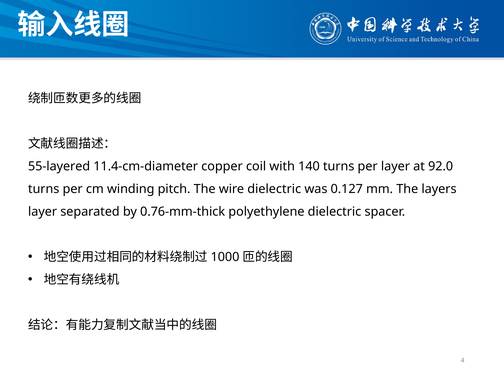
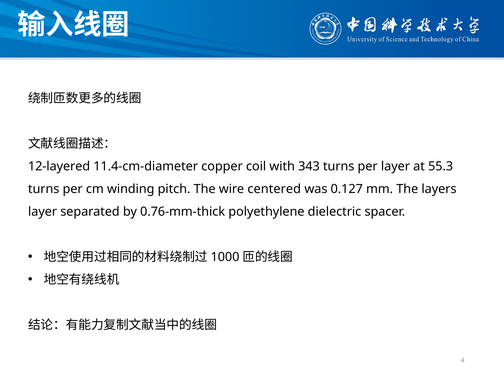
55-layered: 55-layered -> 12-layered (59, 166)
140: 140 -> 343 (309, 166)
92.0: 92.0 -> 55.3 (441, 166)
wire dielectric: dielectric -> centered (274, 189)
